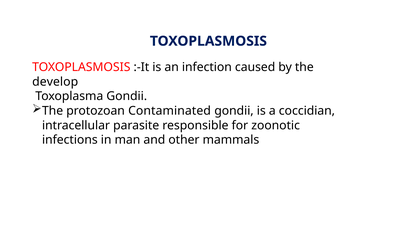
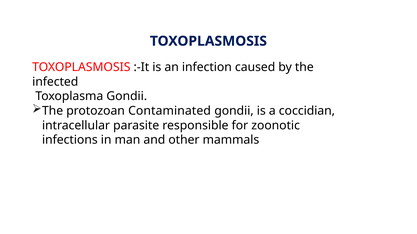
develop: develop -> infected (55, 82)
